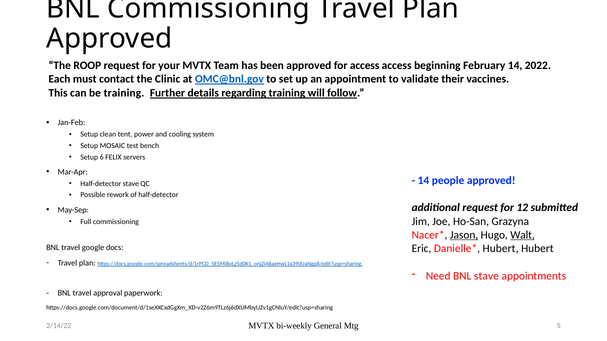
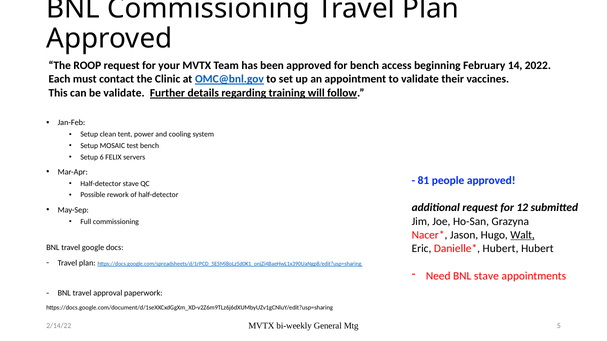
for access: access -> bench (365, 66)
be training: training -> validate (124, 93)
14: 14 -> 81 (423, 181)
Jason underline: present -> none (464, 235)
